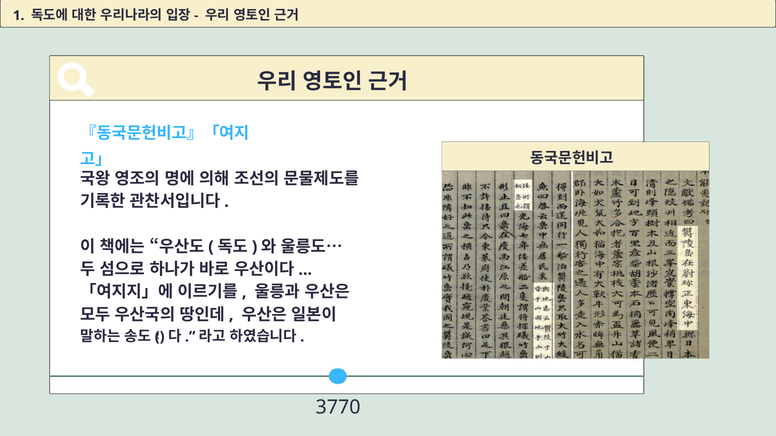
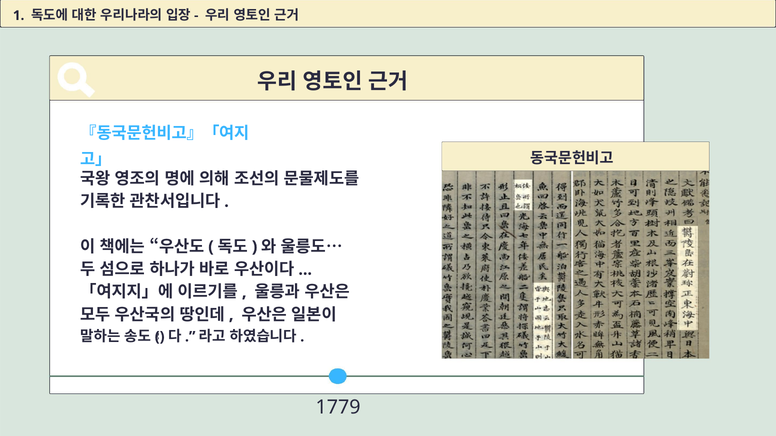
3770: 3770 -> 1779 (338, 407)
